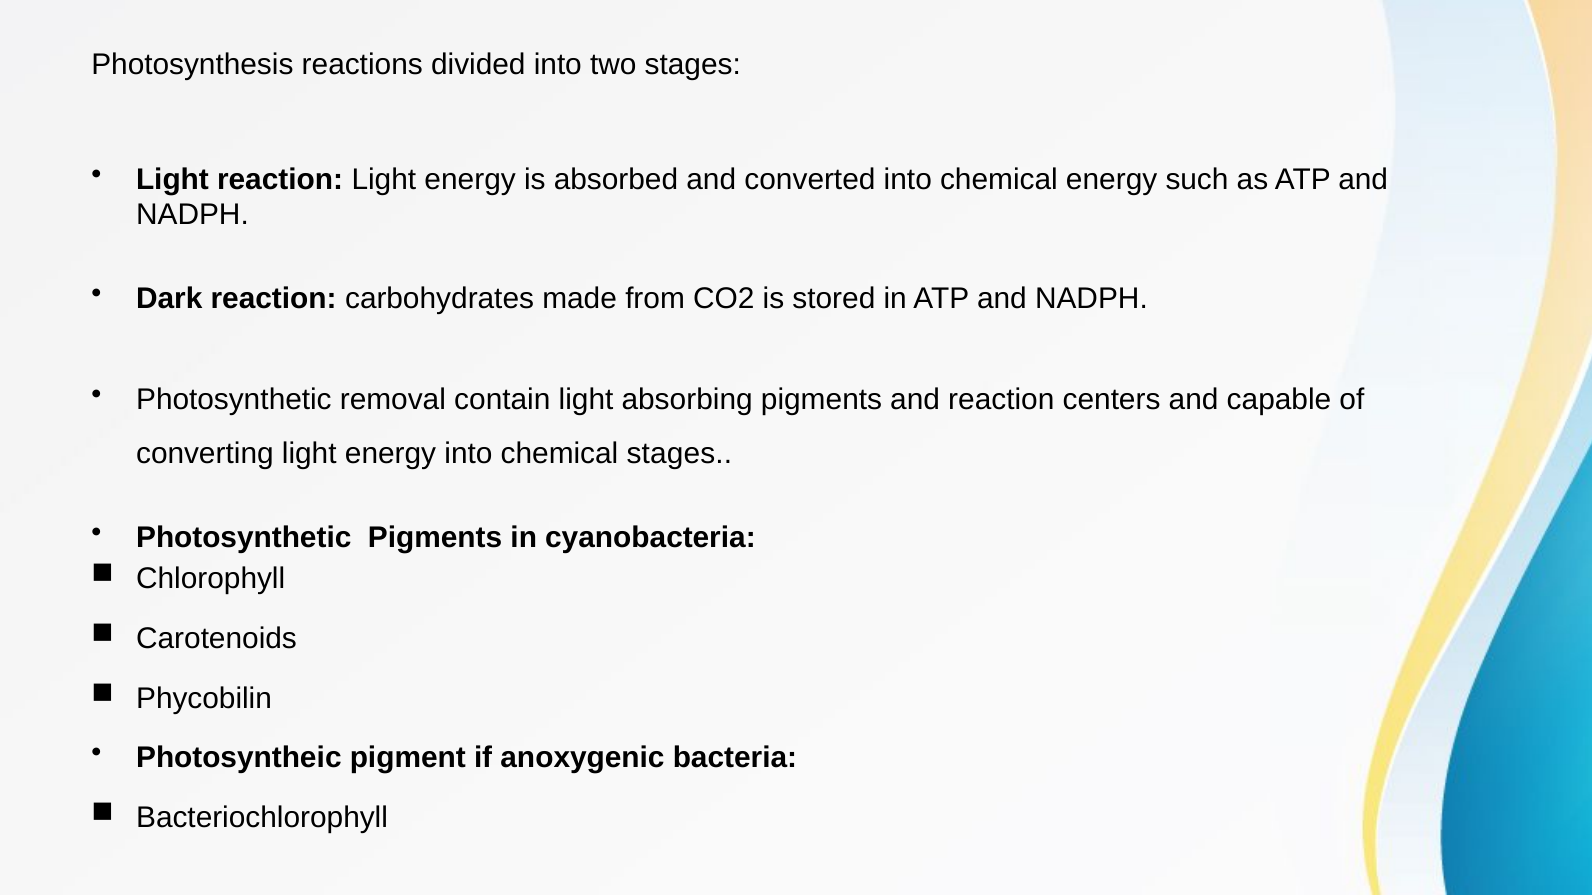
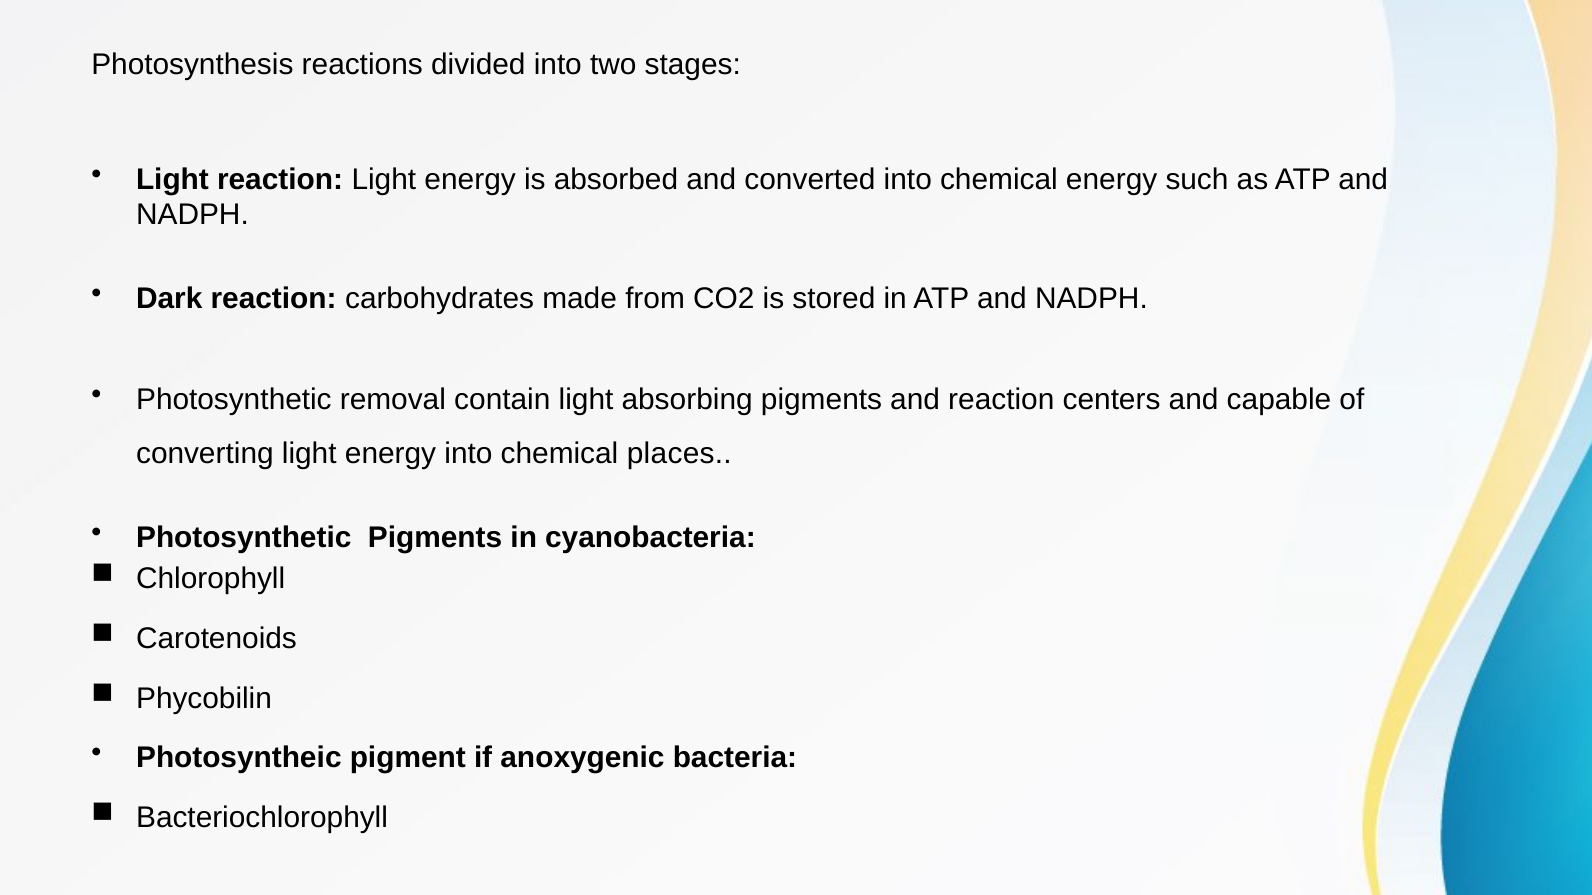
chemical stages: stages -> places (679, 454)
